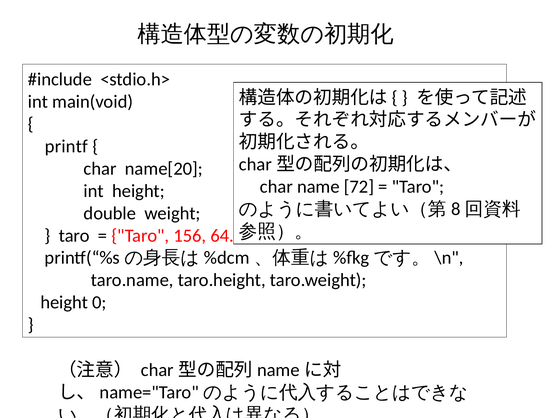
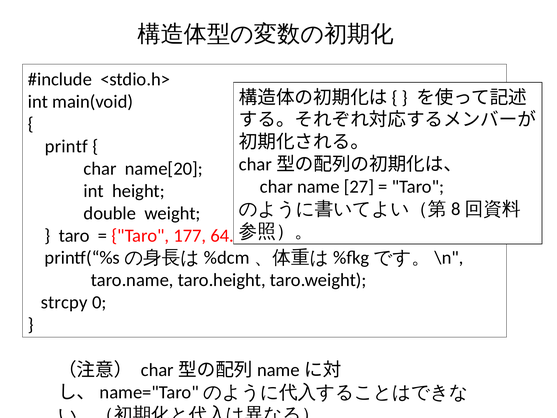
72: 72 -> 27 (359, 187)
156: 156 -> 177 (190, 235)
height: height -> strcpy (64, 302)
